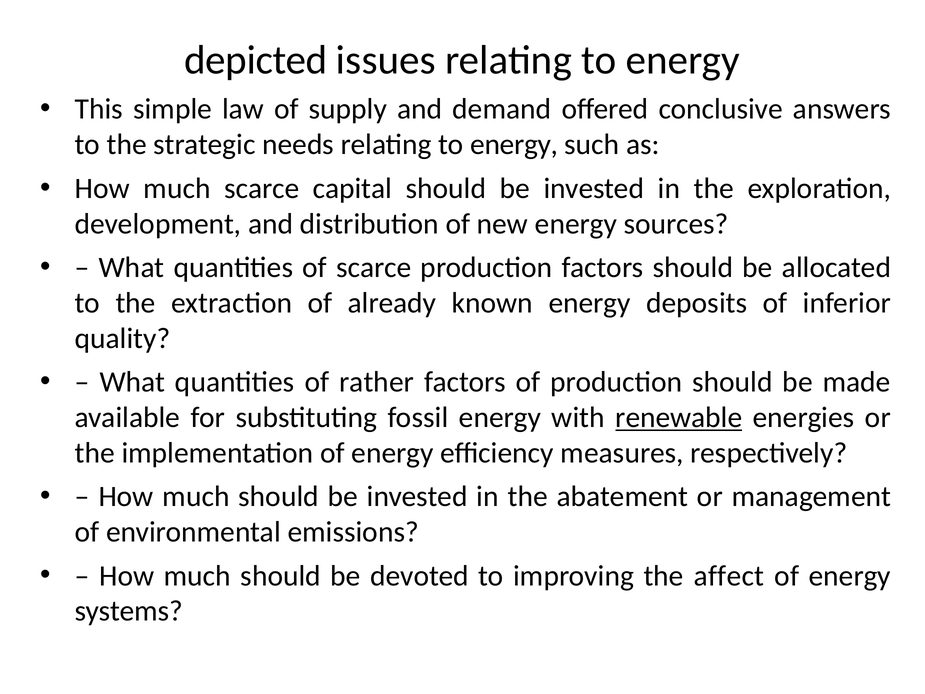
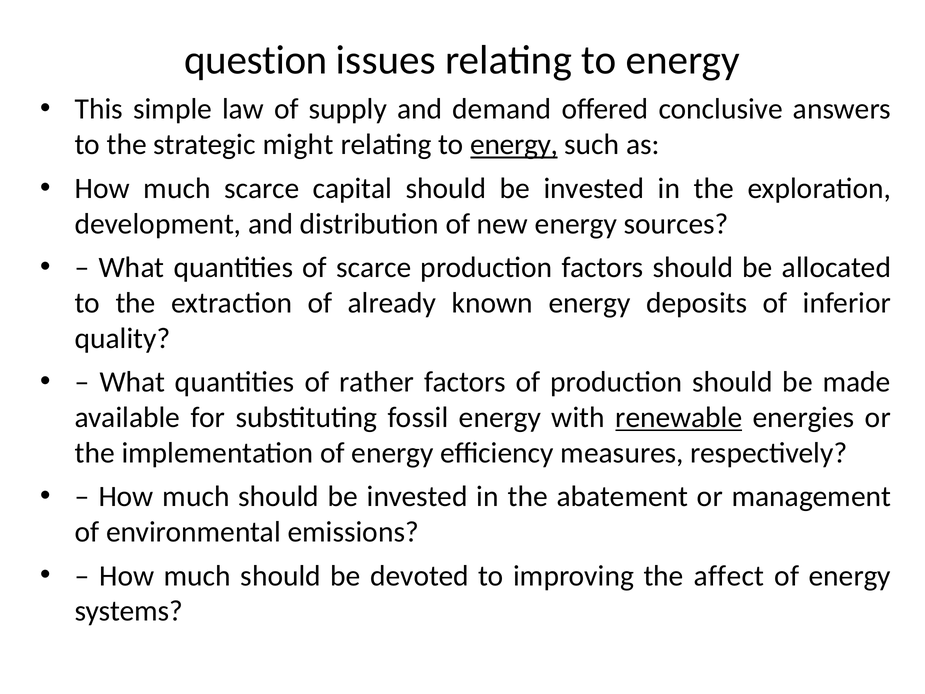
depicted: depicted -> question (256, 60)
needs: needs -> might (298, 145)
energy underline: none -> present (514, 145)
